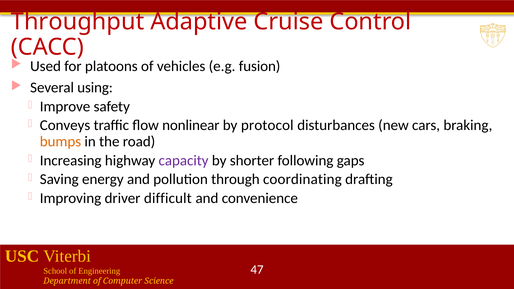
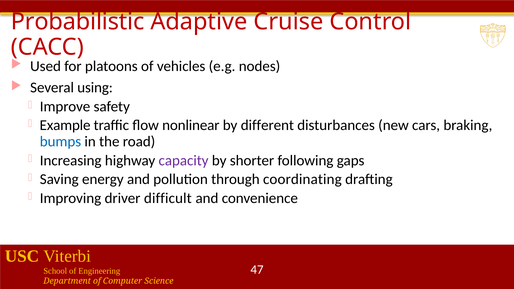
Throughput: Throughput -> Probabilistic (78, 22)
fusion: fusion -> nodes (260, 66)
Conveys: Conveys -> Example (65, 125)
protocol: protocol -> different (267, 125)
bumps colour: orange -> blue (60, 142)
